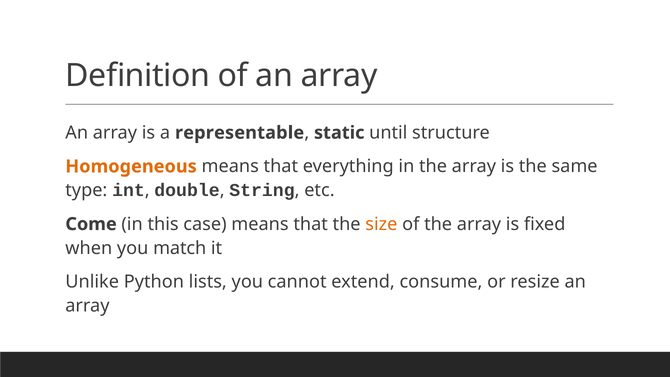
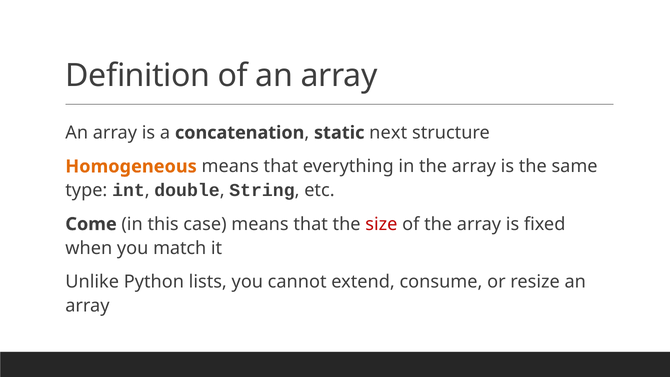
representable: representable -> concatenation (240, 133)
until: until -> next (388, 133)
size colour: orange -> red (381, 224)
